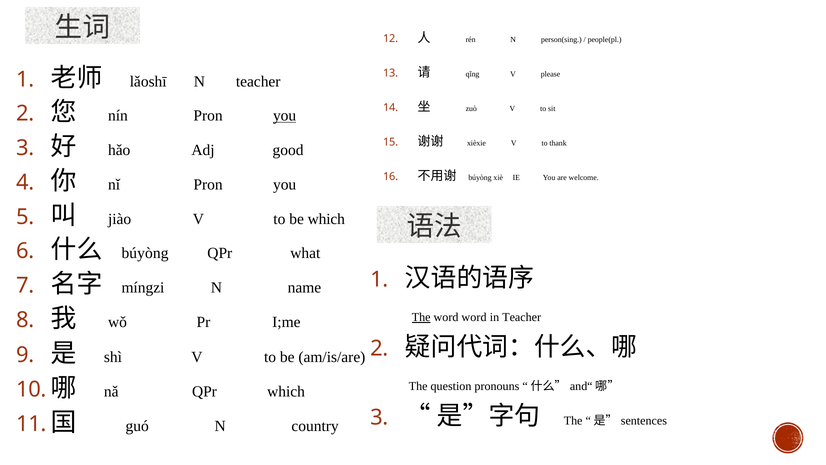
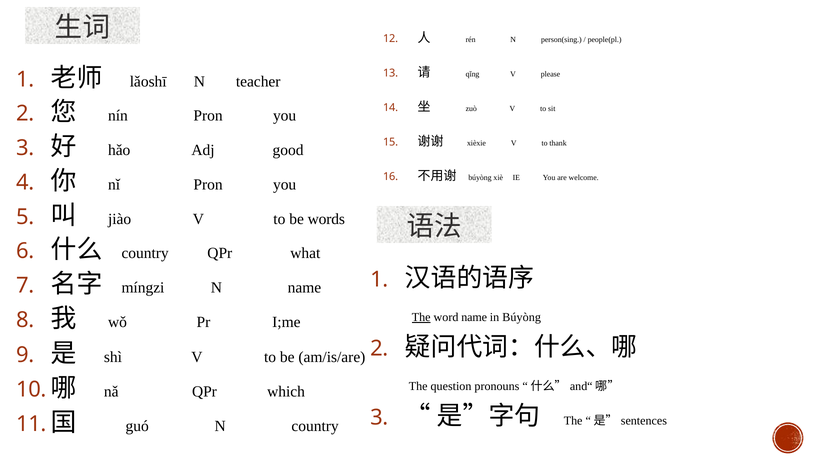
you underline: present -> none (285, 116)
be which: which -> words (326, 219)
búyòng: búyòng -> country (145, 253)
word word: word -> name (474, 317)
in Teacher: Teacher -> Búyòng (522, 317)
